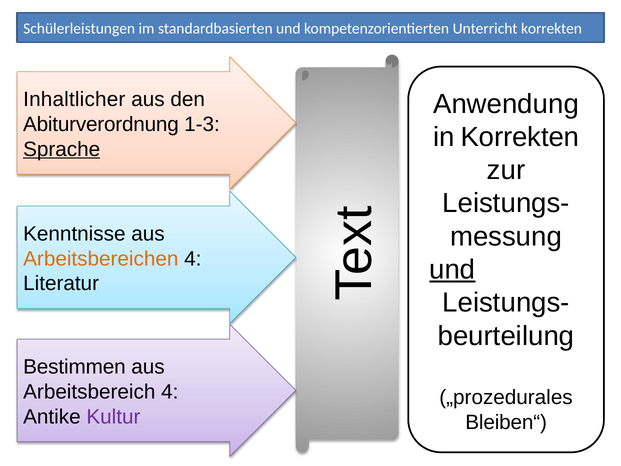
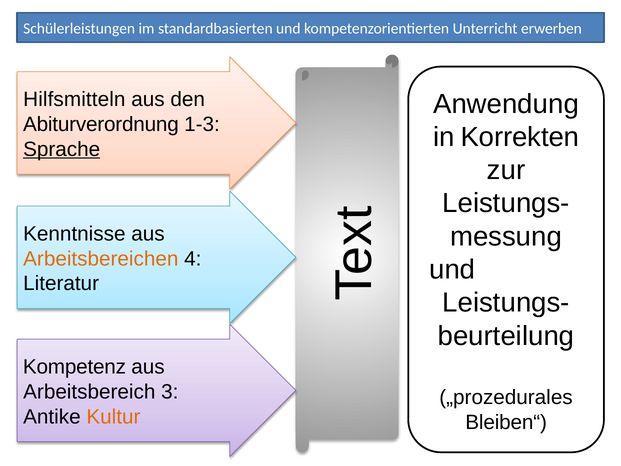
Unterricht korrekten: korrekten -> erwerben (551, 29)
Inhaltlicher: Inhaltlicher -> Hilfsmitteln (74, 99)
und underline: present -> none (452, 270)
Bestimmen: Bestimmen -> Kompetenz (74, 367)
Arbeitsbereich 4: 4 -> 3 (170, 392)
Kultur colour: purple -> orange (113, 416)
